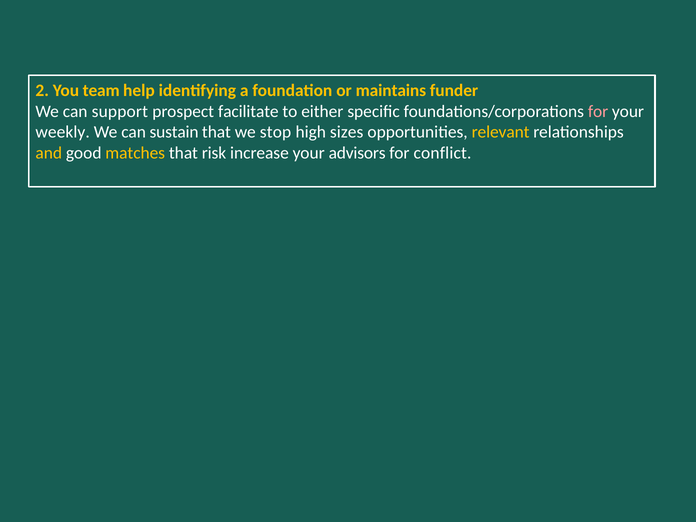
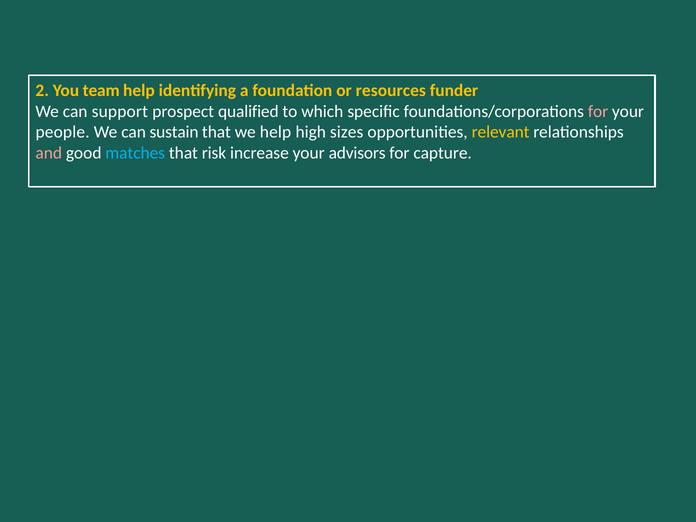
maintains: maintains -> resources (391, 90)
facilitate: facilitate -> qualified (248, 111)
either: either -> which (322, 111)
weekly: weekly -> people (63, 132)
we stop: stop -> help (276, 132)
and colour: yellow -> pink (49, 153)
matches colour: yellow -> light blue (135, 153)
conflict: conflict -> capture (443, 153)
